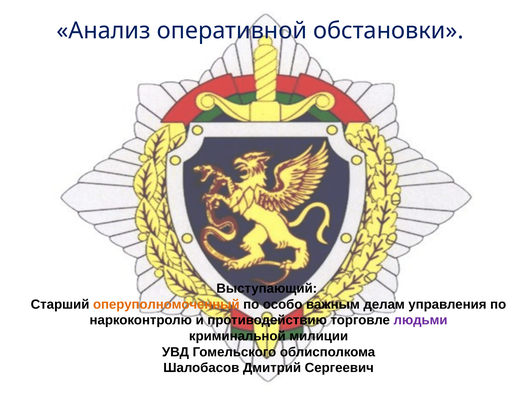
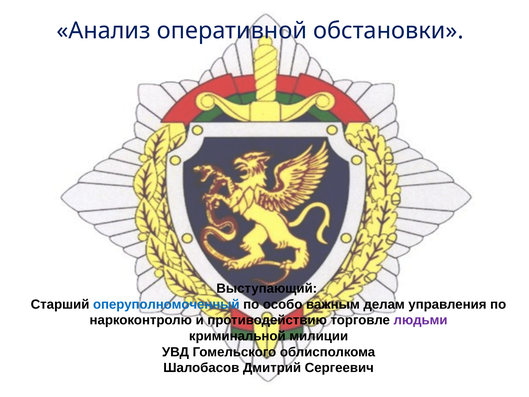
оперуполномоченный colour: orange -> blue (166, 304)
